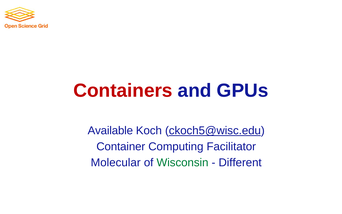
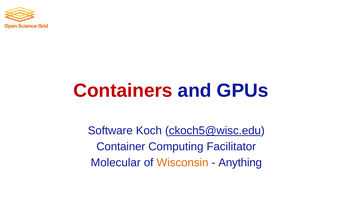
Available: Available -> Software (110, 130)
Wisconsin colour: green -> orange (182, 162)
Different: Different -> Anything (240, 162)
